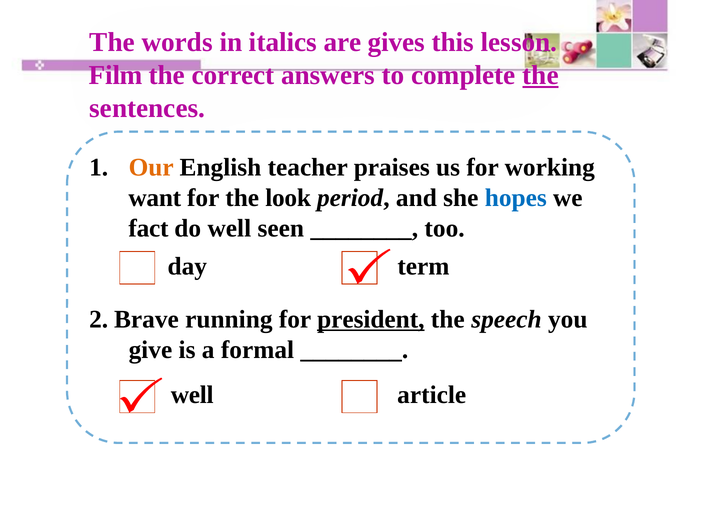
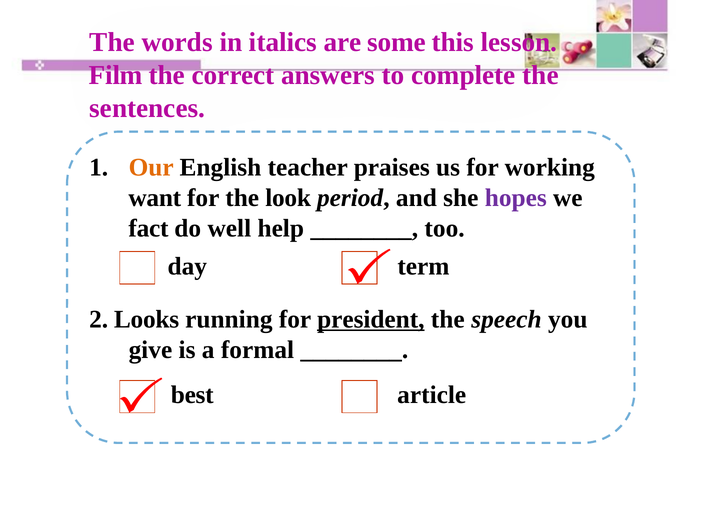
gives: gives -> some (397, 42)
the underline: present -> none (541, 75)
hopes colour: blue -> purple (516, 198)
seen: seen -> help (281, 228)
Brave: Brave -> Looks (147, 319)
well: well -> best (192, 395)
